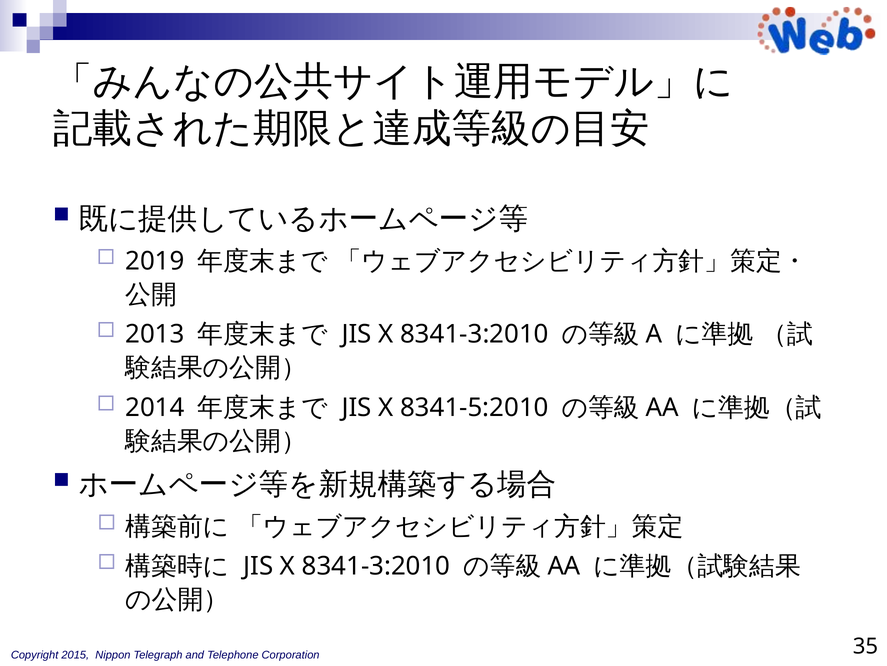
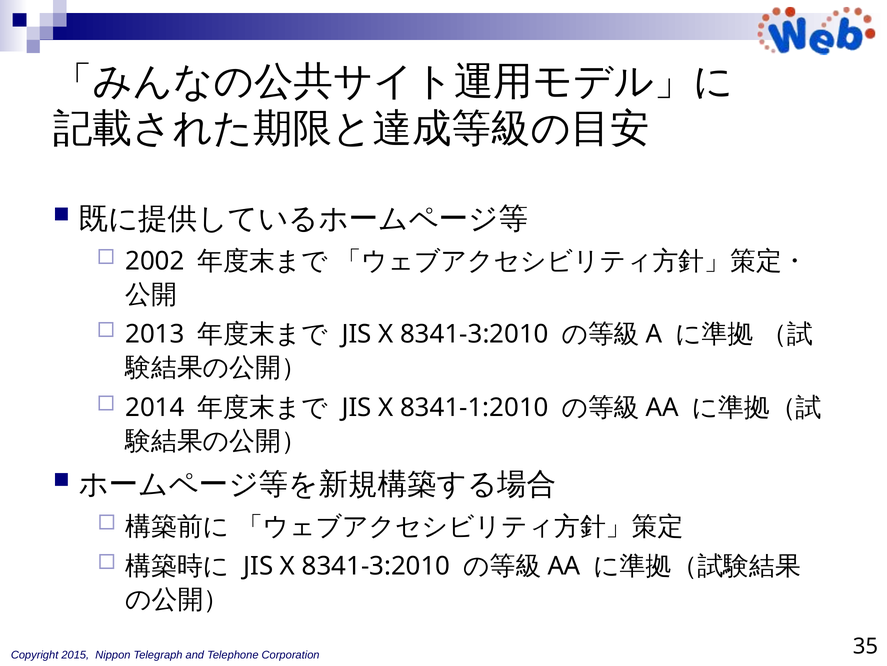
2019: 2019 -> 2002 (155, 261)
8341-5:2010: 8341-5:2010 -> 8341-1:2010 (474, 407)
